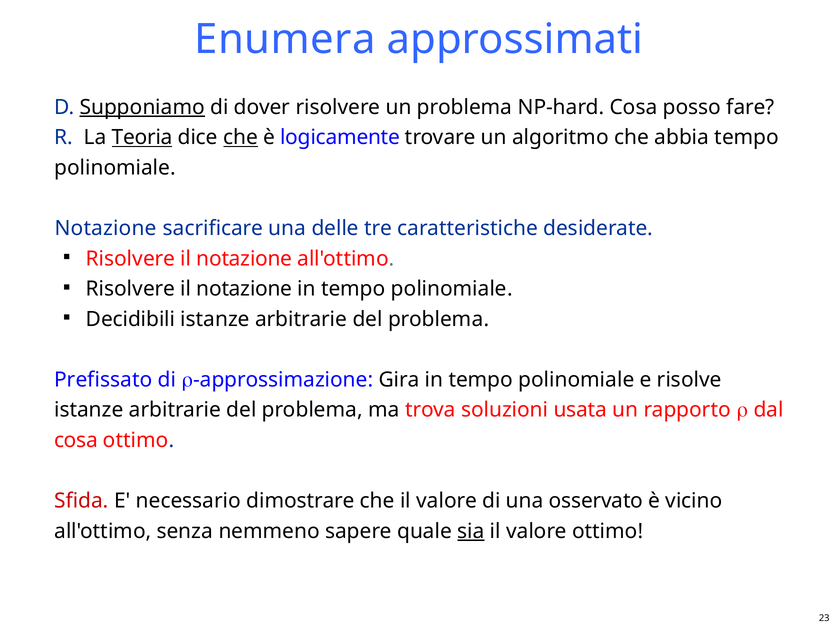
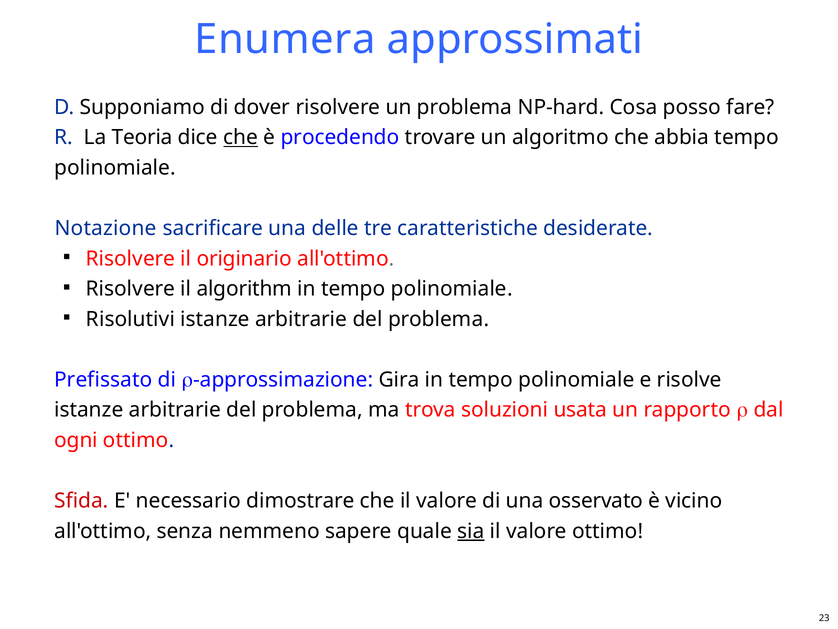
Supponiamo underline: present -> none (142, 107)
Teoria underline: present -> none (142, 137)
logicamente: logicamente -> procedendo (340, 137)
notazione: notazione -> originario (244, 258)
notazione: notazione -> algorithm (244, 289)
Decidibili: Decidibili -> Risolutivi (130, 319)
cosa: cosa -> ogni (76, 440)
